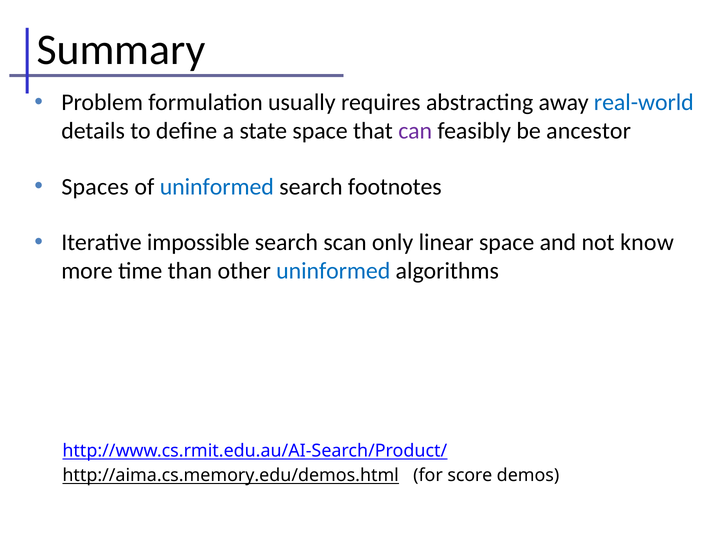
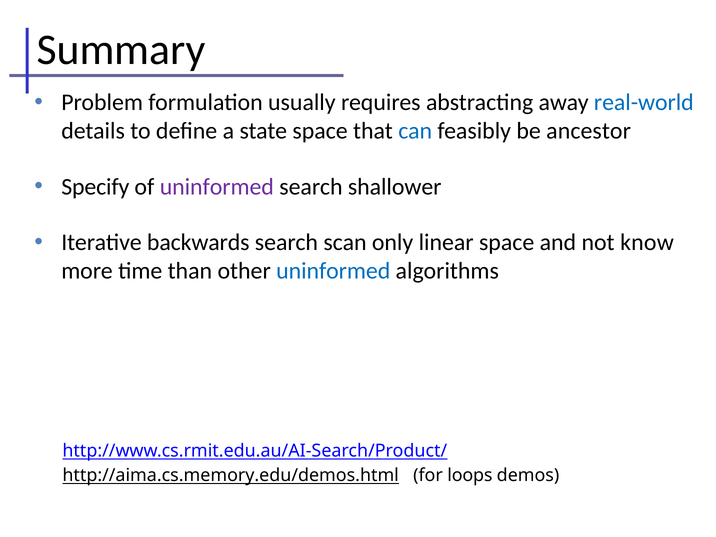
can colour: purple -> blue (415, 131)
Spaces: Spaces -> Specify (95, 187)
uninformed colour: blue -> purple (217, 187)
footnotes: footnotes -> shallower (395, 187)
impossible: impossible -> backwards (198, 242)
score: score -> loops (470, 475)
